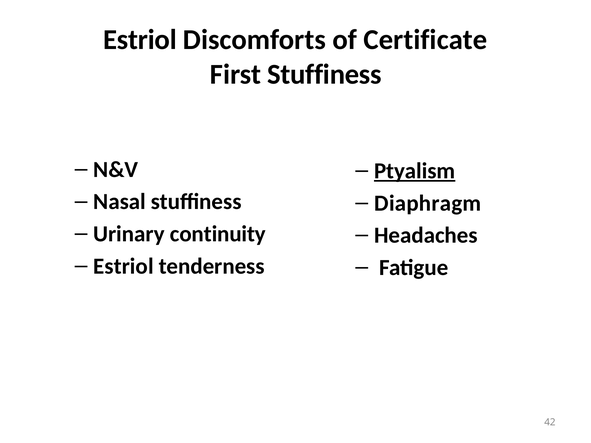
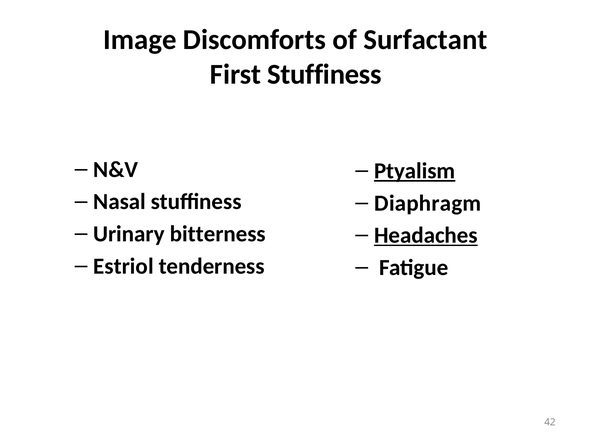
Estriol: Estriol -> Image (140, 40)
Certificate: Certificate -> Surfactant (425, 40)
continuity: continuity -> bitterness (218, 234)
Headaches underline: none -> present (426, 235)
